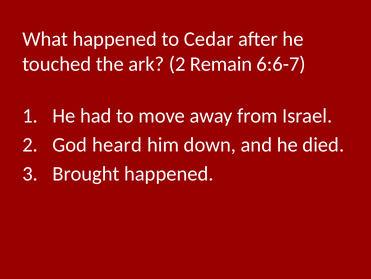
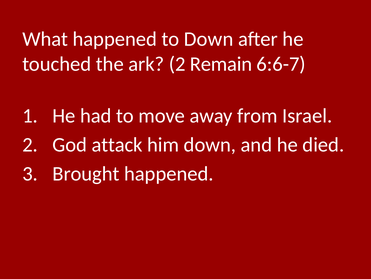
to Cedar: Cedar -> Down (209, 39)
heard: heard -> attack (117, 144)
